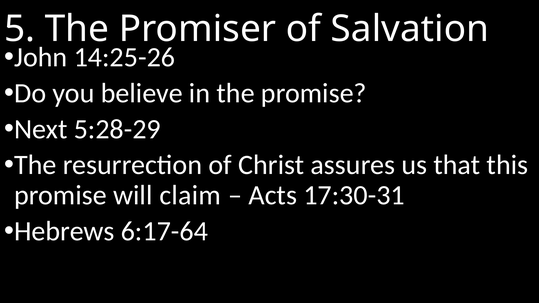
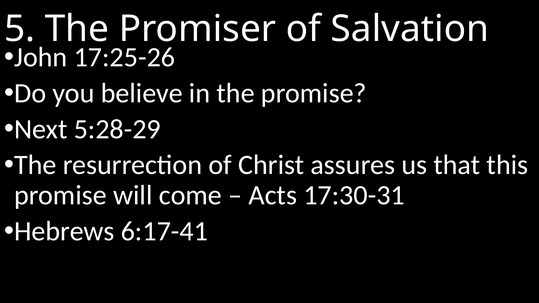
14:25-26: 14:25-26 -> 17:25-26 (124, 57)
claim: claim -> come (190, 196)
6:17-64: 6:17-64 -> 6:17-41 (164, 231)
